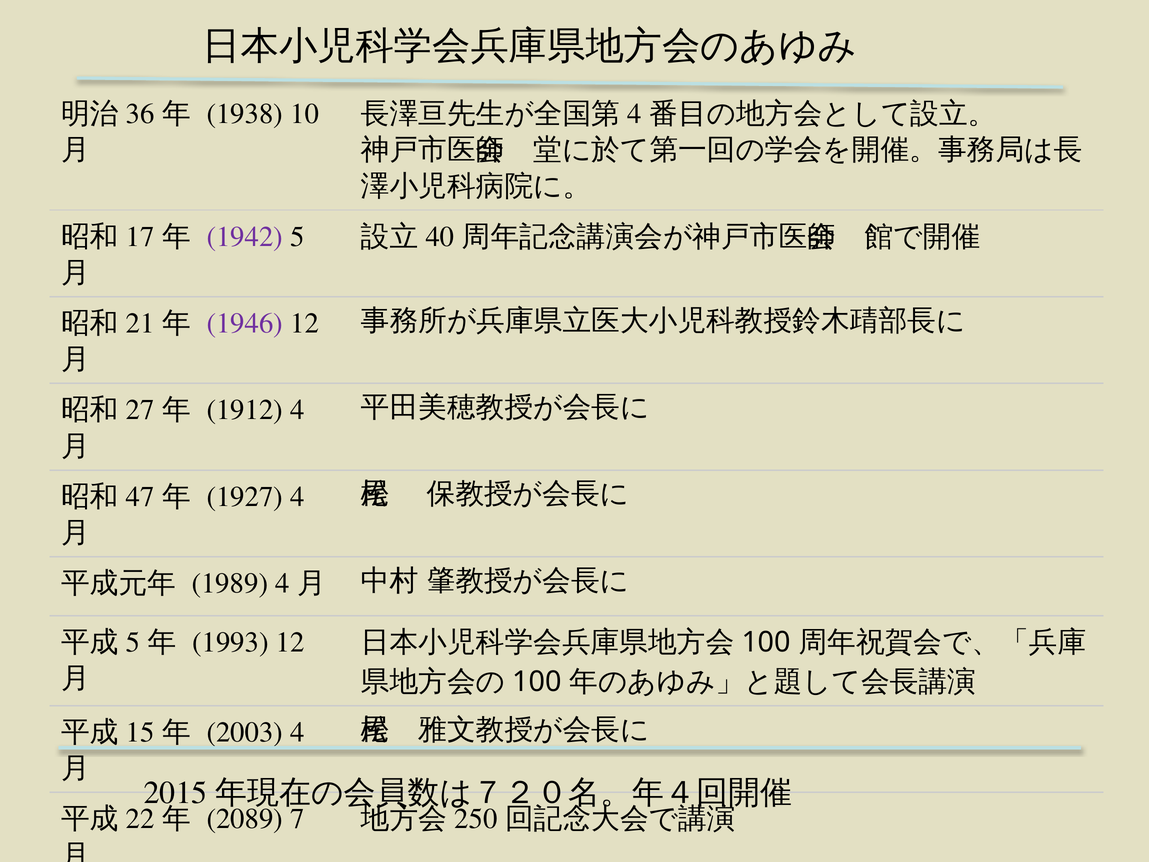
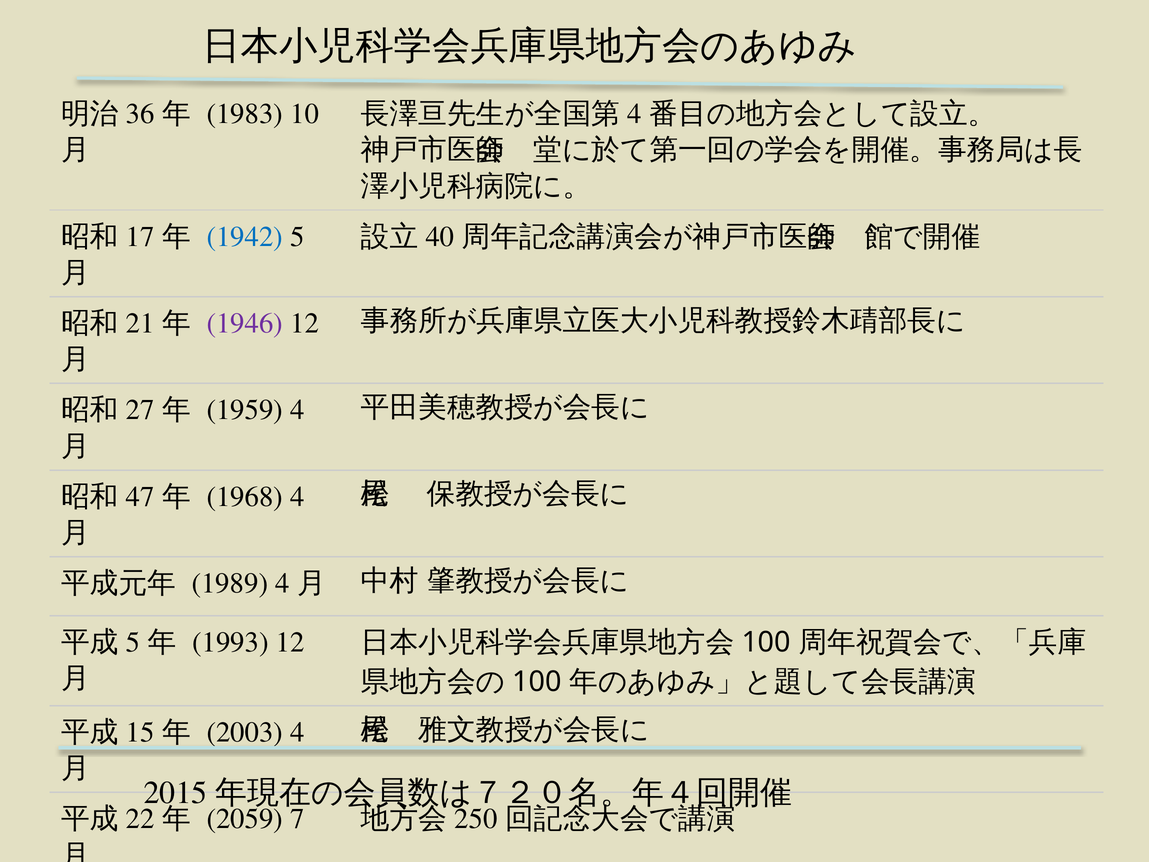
1938: 1938 -> 1983 (245, 114)
1942 colour: purple -> blue (245, 236)
1912: 1912 -> 1959 (245, 410)
1927: 1927 -> 1968 (245, 496)
2089: 2089 -> 2059 (245, 819)
